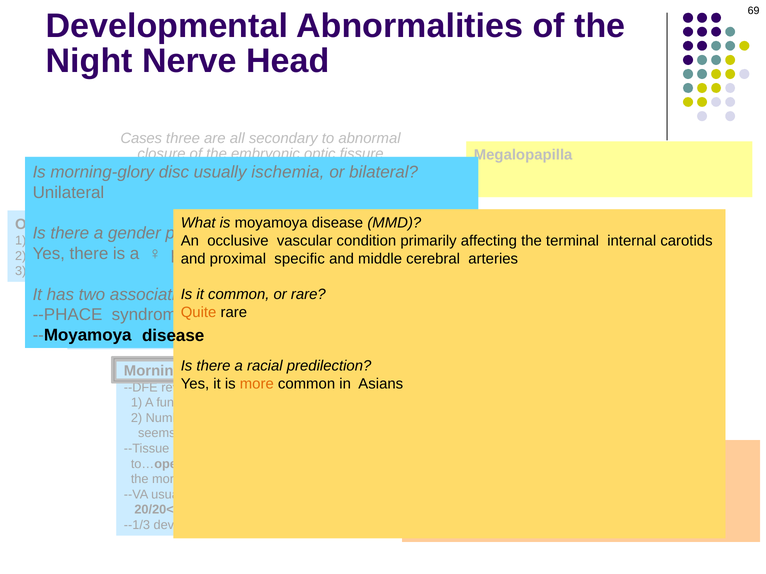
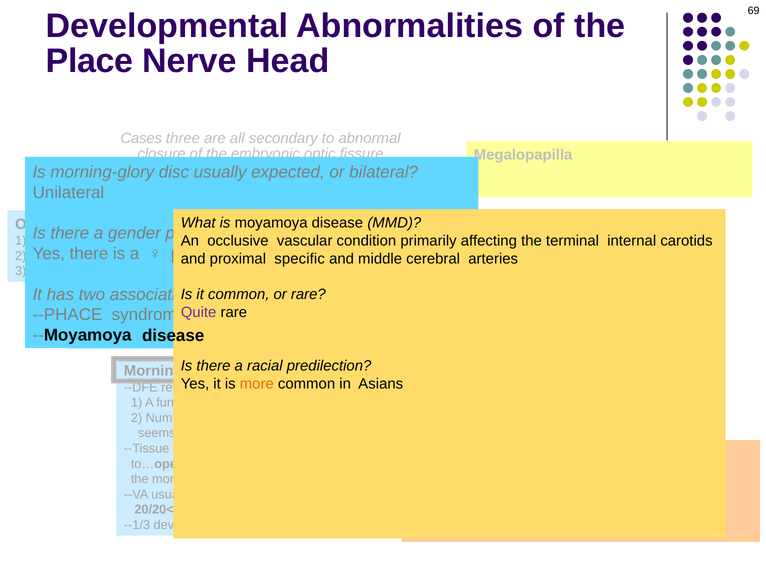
Night: Night -> Place (89, 61)
ischemia: ischemia -> expected (288, 172)
Quite colour: orange -> purple (199, 313)
